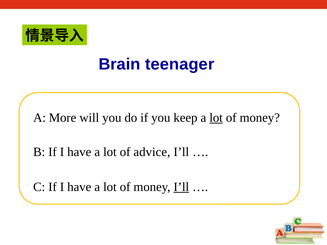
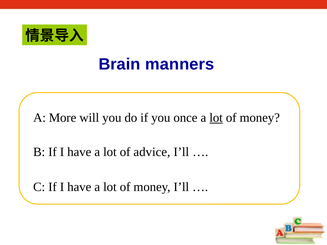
teenager: teenager -> manners (180, 64)
keep: keep -> once (185, 118)
I’ll underline: present -> none (181, 187)
